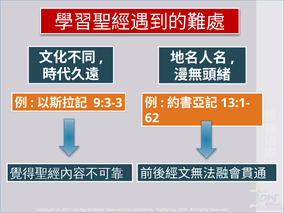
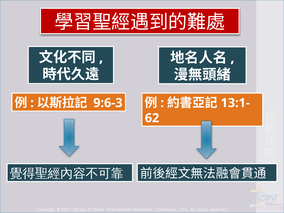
9:3-3: 9:3-3 -> 9:6-3 (108, 103)
